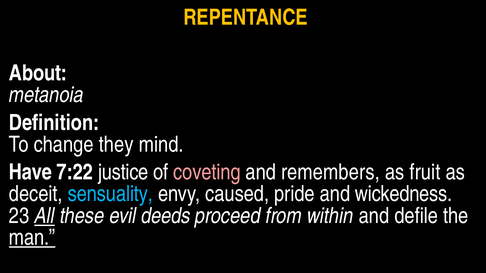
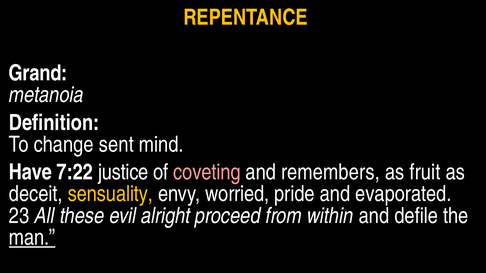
About: About -> Grand (38, 73)
they: they -> sent (116, 145)
sensuality colour: light blue -> yellow (110, 194)
caused: caused -> worried (237, 194)
wickedness: wickedness -> evaporated (403, 194)
All underline: present -> none (45, 216)
deeds: deeds -> alright (166, 216)
